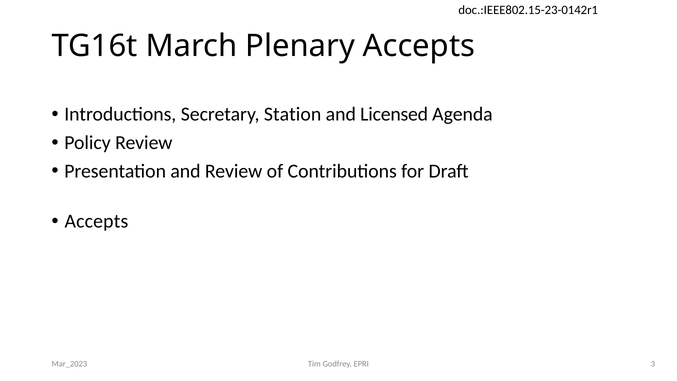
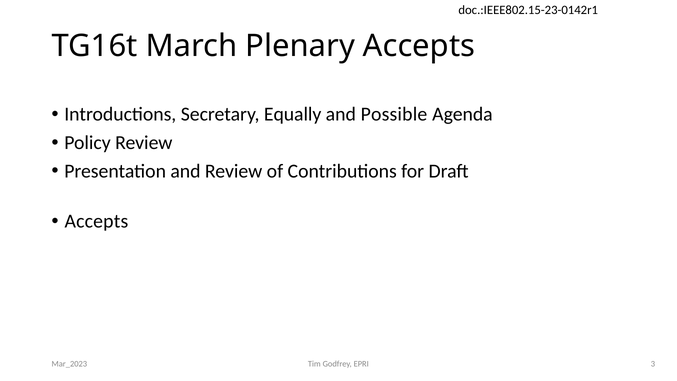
Station: Station -> Equally (293, 114)
Licensed: Licensed -> Possible (394, 114)
